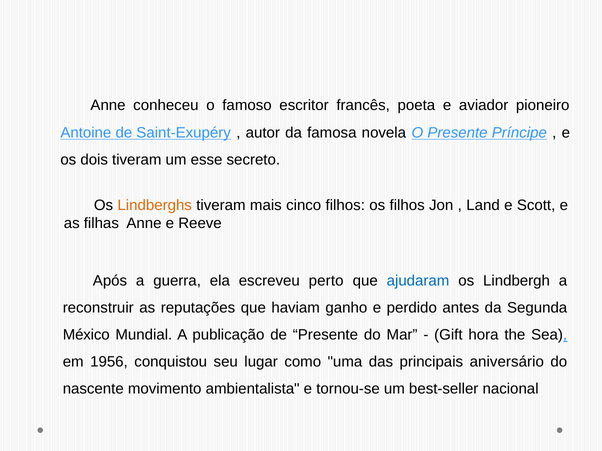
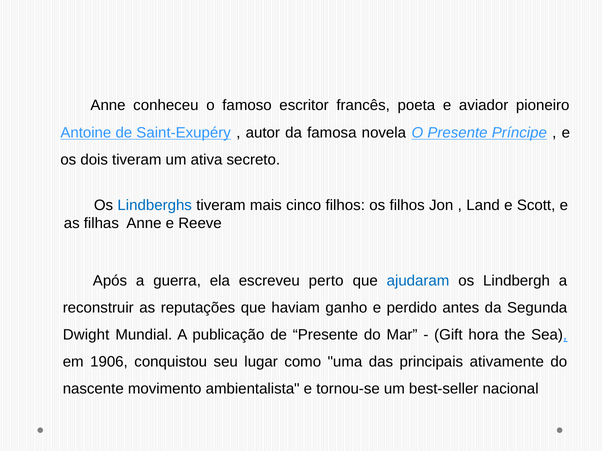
esse: esse -> ativa (207, 160)
Lindberghs colour: orange -> blue (155, 206)
México: México -> Dwight (86, 335)
1956: 1956 -> 1906 (109, 362)
aniversário: aniversário -> ativamente (507, 362)
